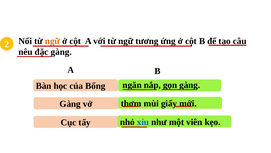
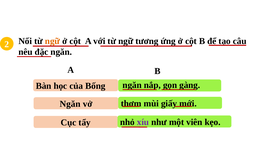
gàng: gàng -> ngăn (61, 52)
Gàng: Gàng -> Ngăn (70, 103)
xíu colour: blue -> purple (143, 122)
